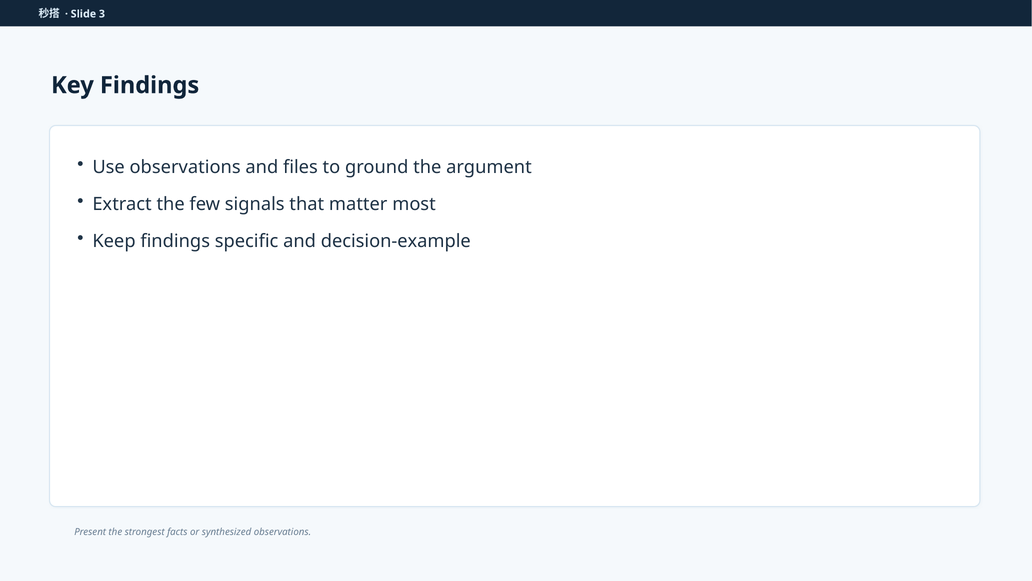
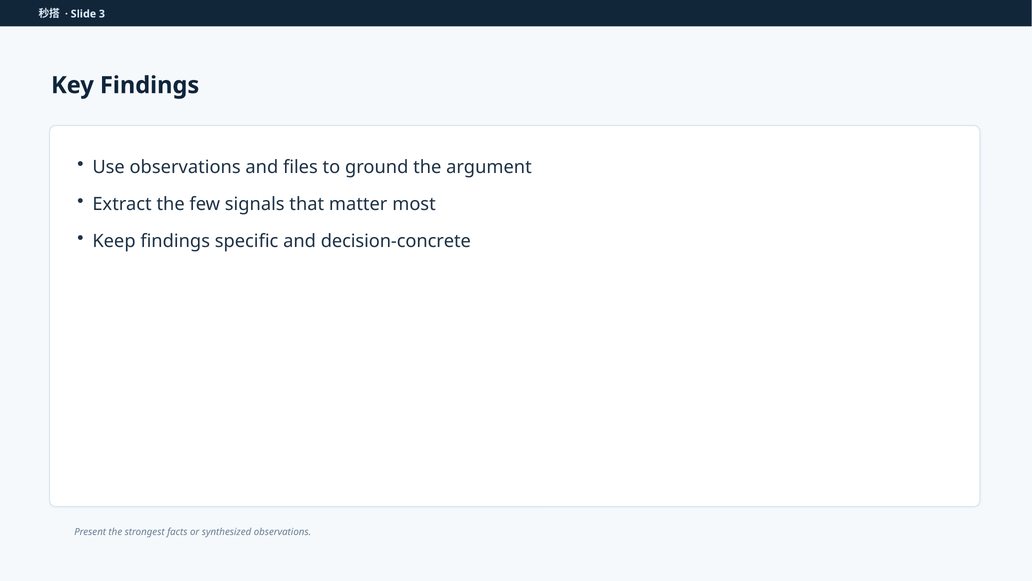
decision-example: decision-example -> decision-concrete (396, 241)
